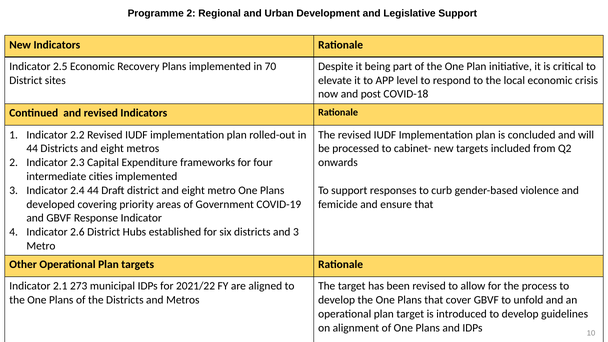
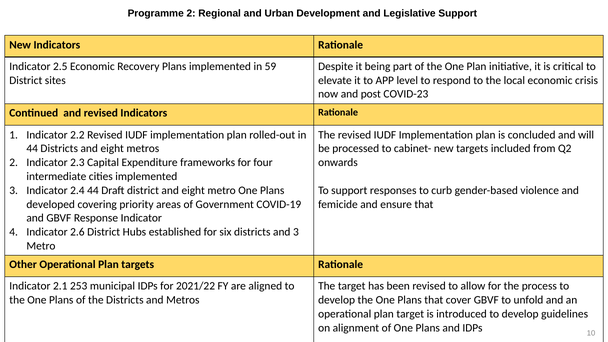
70: 70 -> 59 (270, 66)
COVID-18: COVID-18 -> COVID-23 (406, 94)
273: 273 -> 253 (79, 286)
